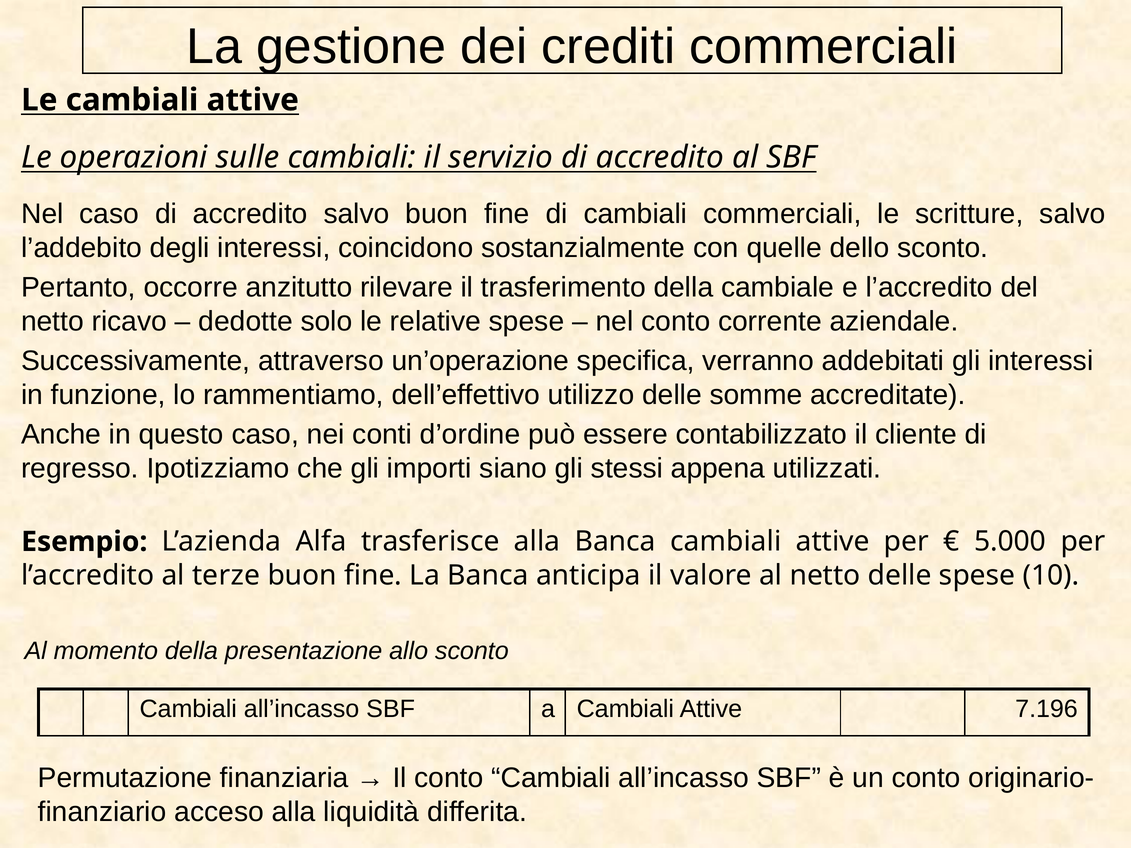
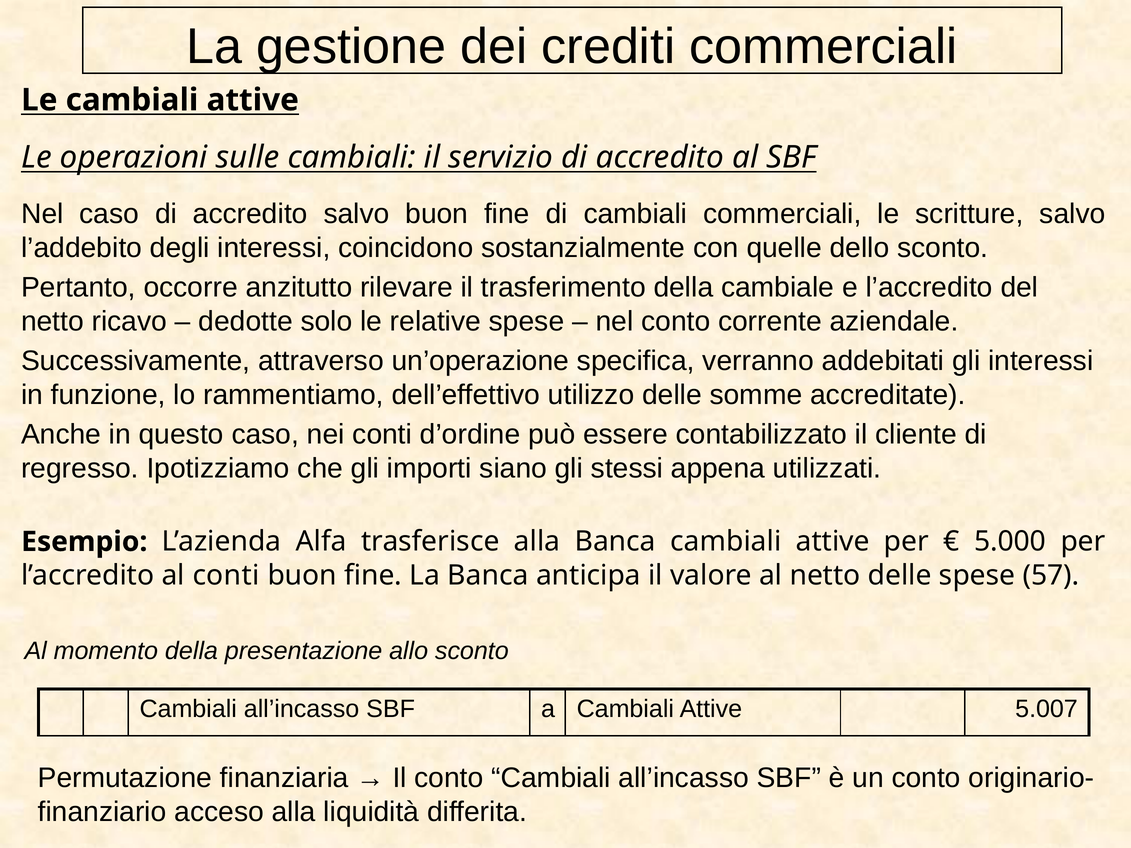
al terze: terze -> conti (226, 576)
10: 10 -> 57 (1051, 576)
7.196: 7.196 -> 5.007 (1047, 709)
